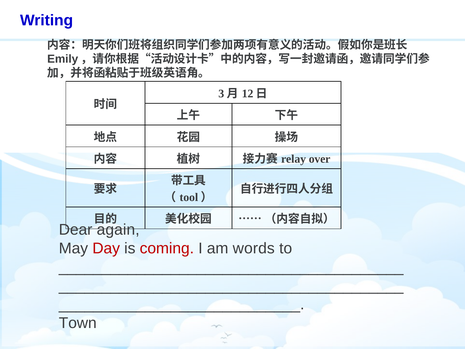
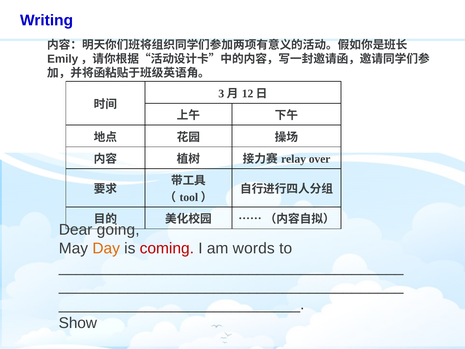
again: again -> going (118, 230)
Day colour: red -> orange (106, 248)
Town: Town -> Show (78, 323)
